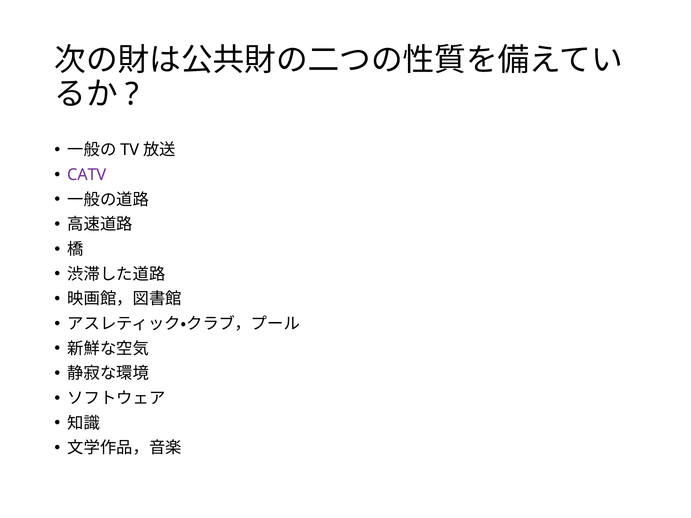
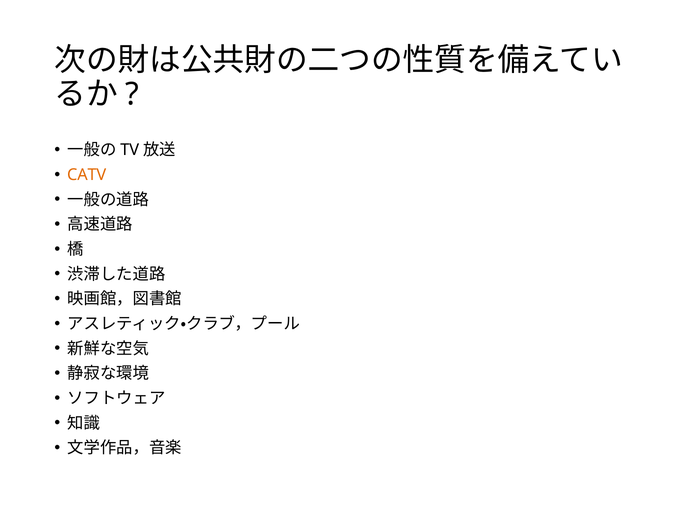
CATV colour: purple -> orange (87, 175)
